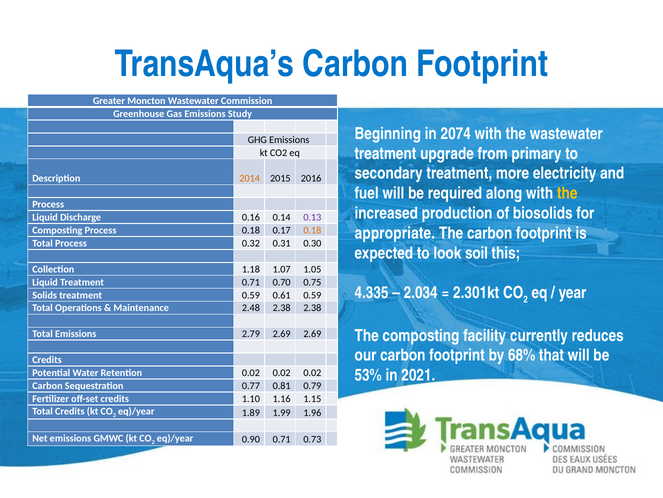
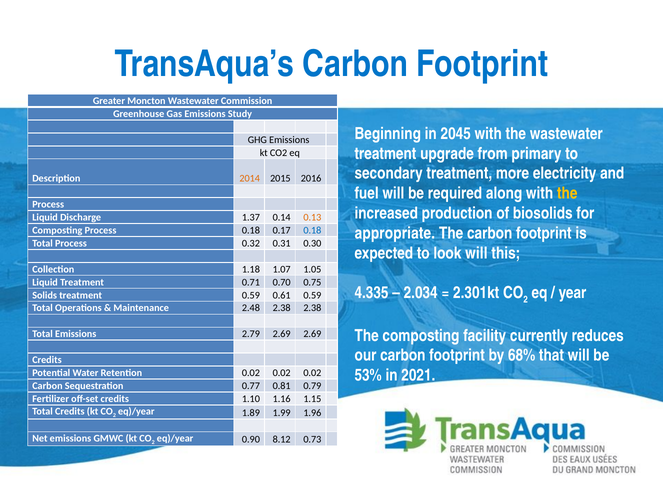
2074: 2074 -> 2045 (456, 133)
0.16: 0.16 -> 1.37 (251, 217)
0.13 colour: purple -> orange (312, 217)
0.18 colour: orange -> blue (312, 230)
look soil: soil -> will (476, 253)
0.90 0.71: 0.71 -> 8.12 (282, 439)
